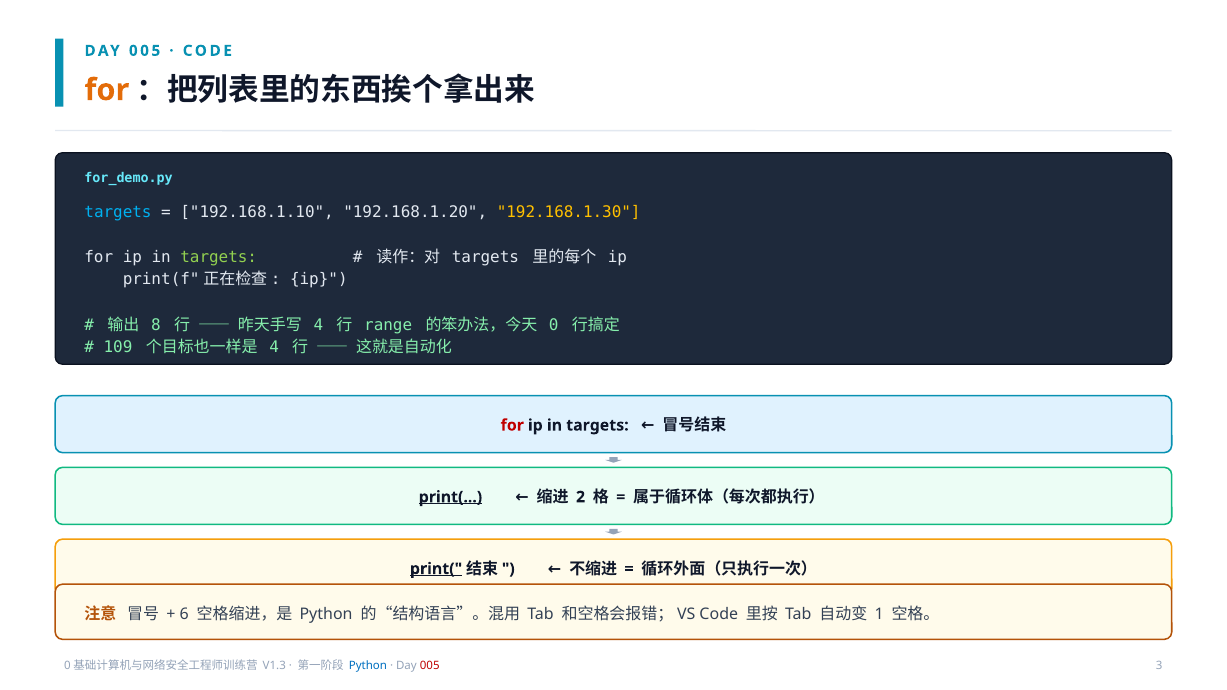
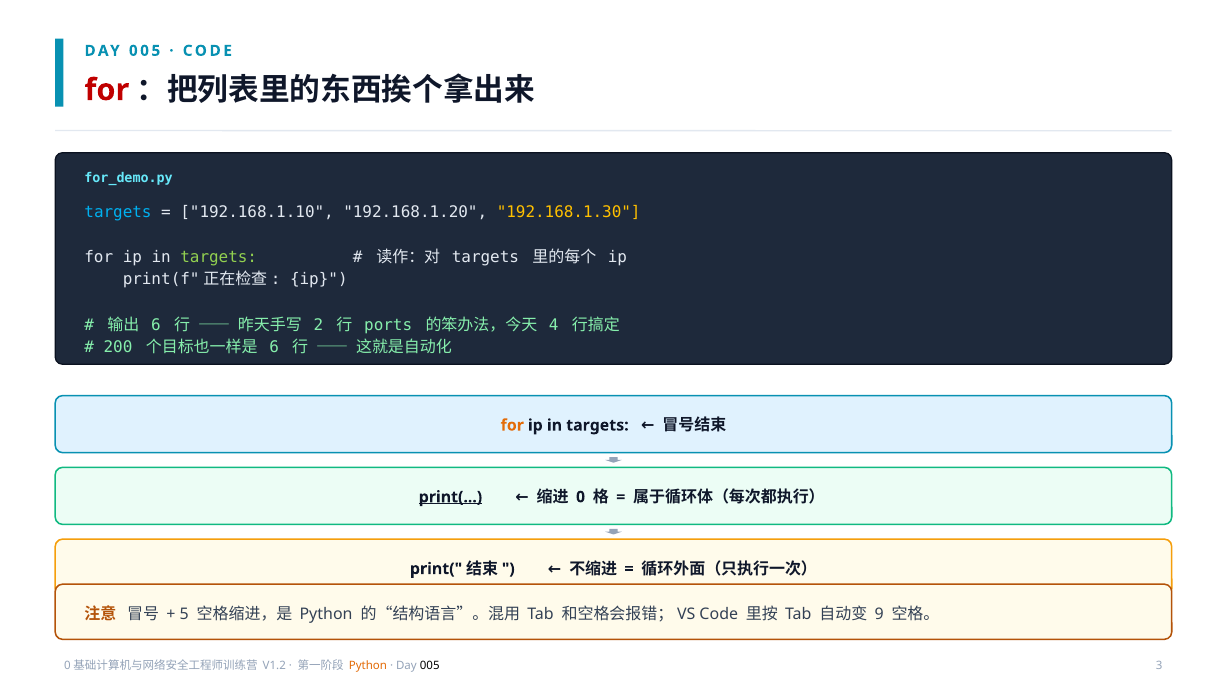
for colour: orange -> red (107, 90)
8: 8 -> 6 (156, 325)
4: 4 -> 2 (318, 325)
range: range -> ports (388, 325)
0: 0 -> 4 (554, 325)
109: 109 -> 200 (118, 348)
4: 4 -> 6 (274, 348)
for colour: red -> orange (512, 425)
2: 2 -> 0 (581, 497)
print( underline: present -> none (436, 569)
6: 6 -> 5 (184, 614)
1: 1 -> 9 (879, 614)
V1.3: V1.3 -> V1.2 (274, 666)
Python colour: blue -> orange (368, 666)
005 colour: red -> black (430, 666)
